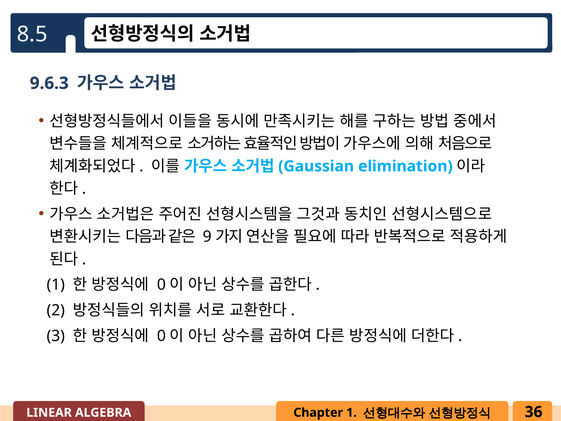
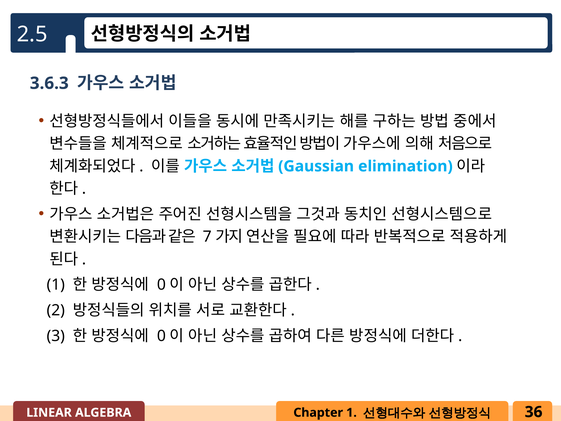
8.5: 8.5 -> 2.5 (32, 34)
9.6.3: 9.6.3 -> 3.6.3 (49, 83)
9: 9 -> 7 (207, 237)
